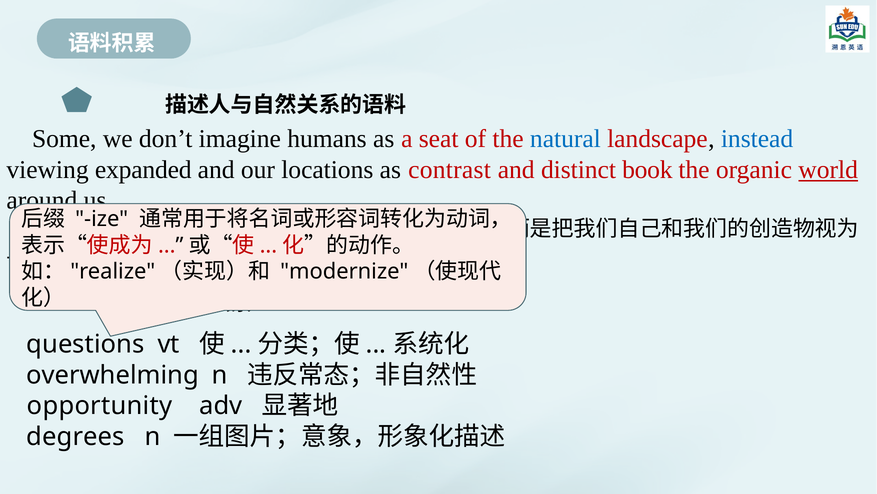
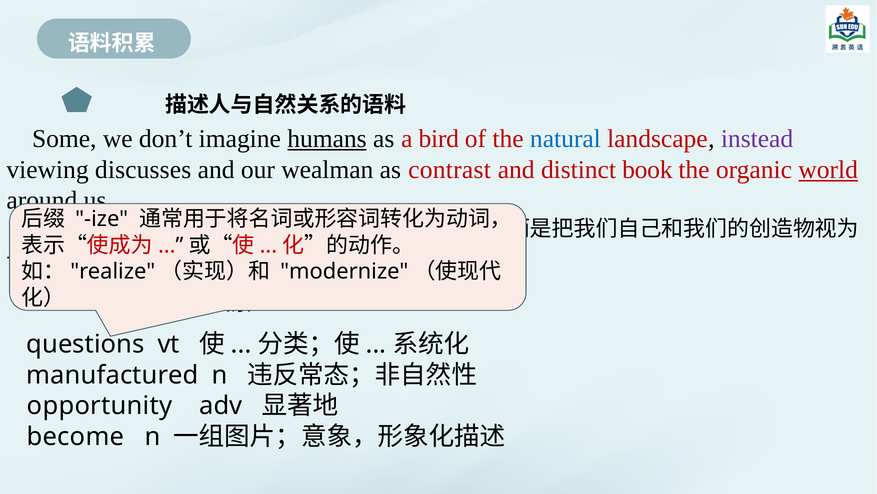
humans underline: none -> present (327, 139)
seat: seat -> bird (439, 139)
instead colour: blue -> purple (757, 139)
expanded: expanded -> discusses (143, 169)
locations: locations -> wealman (327, 169)
overwhelming: overwhelming -> manufactured (113, 375)
degrees: degrees -> become (75, 436)
